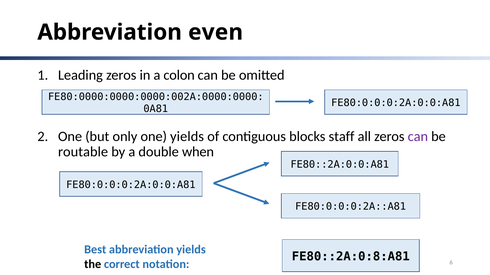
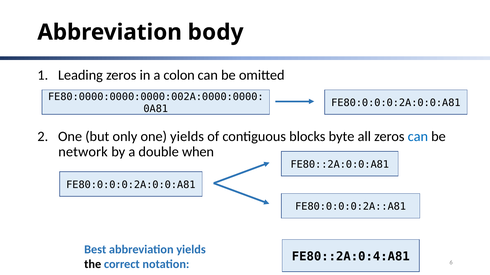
even: even -> body (216, 32)
staff: staff -> byte (342, 137)
can colour: purple -> blue (418, 137)
routable: routable -> network (83, 152)
FE80::2A:0:8:A81: FE80::2A:0:8:A81 -> FE80::2A:0:4:A81 (351, 257)
